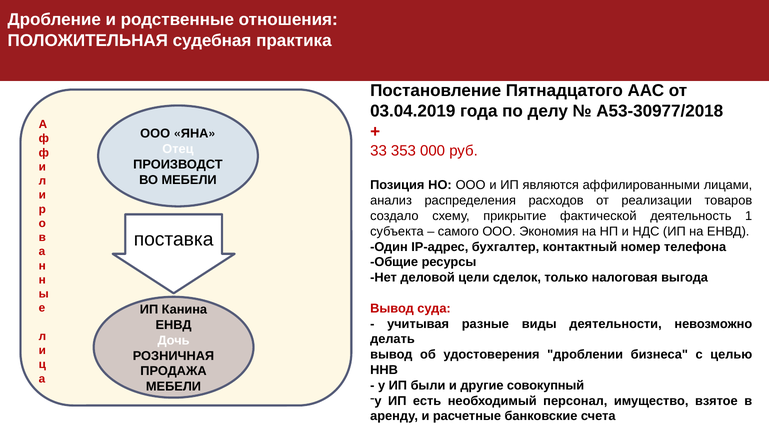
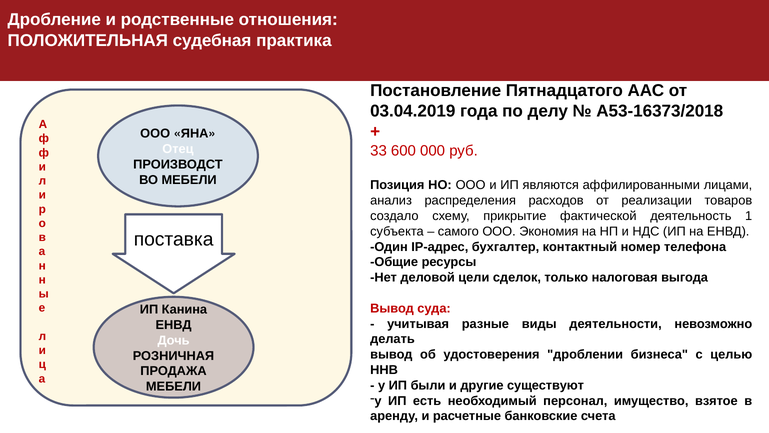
А53-30977/2018: А53-30977/2018 -> А53-16373/2018 (660, 111)
353: 353 -> 600 (403, 151)
совокупный: совокупный -> существуют (546, 385)
